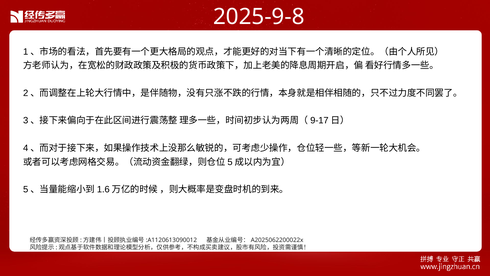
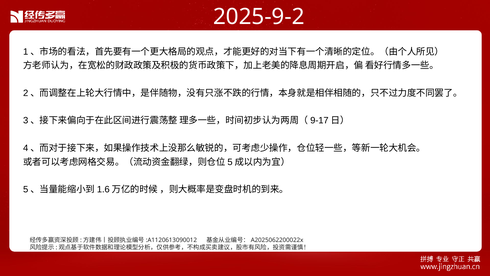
2025-9-8: 2025-9-8 -> 2025-9-2 (259, 17)
